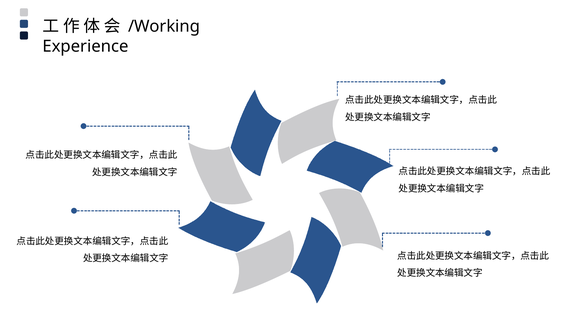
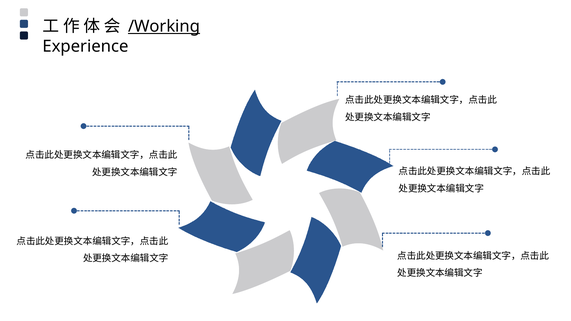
/Working underline: none -> present (164, 26)
